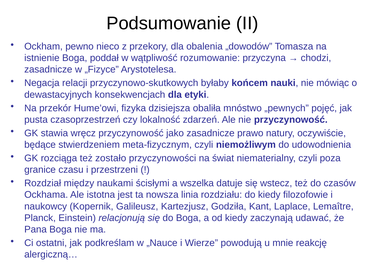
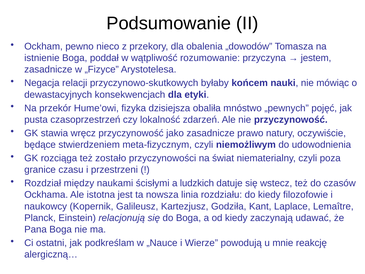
chodzi: chodzi -> jestem (316, 58)
wszelka: wszelka -> ludzkich (197, 183)
